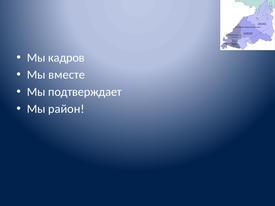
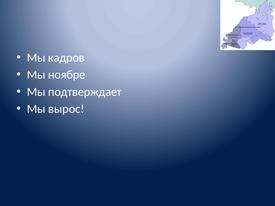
вместе: вместе -> ноябре (67, 75)
район: район -> вырос (66, 109)
